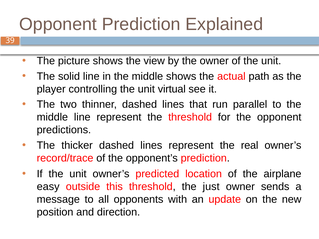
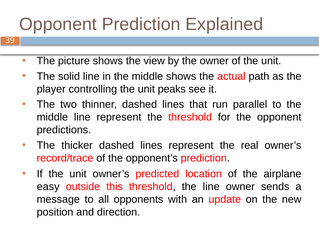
virtual: virtual -> peaks (172, 89)
the just: just -> line (211, 187)
